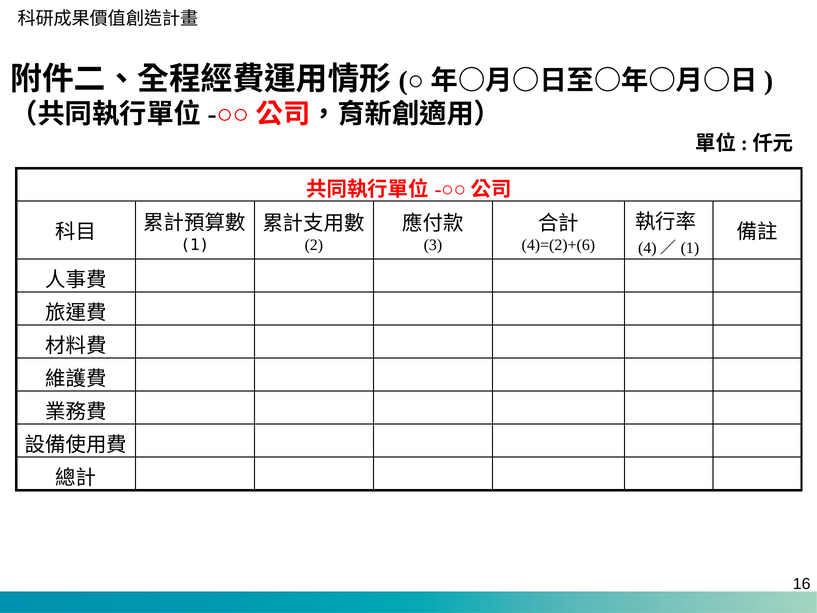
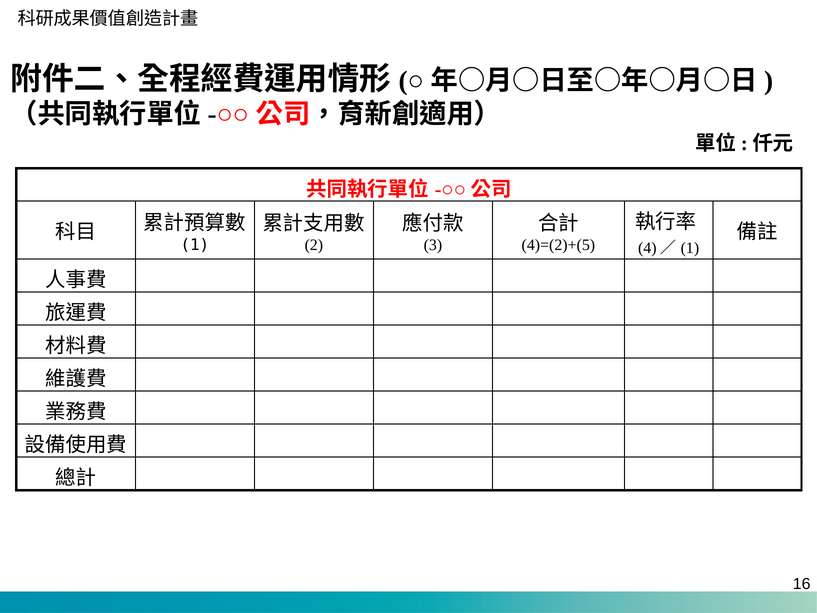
4)=(2)+(6: 4)=(2)+(6 -> 4)=(2)+(5 (558, 245)
